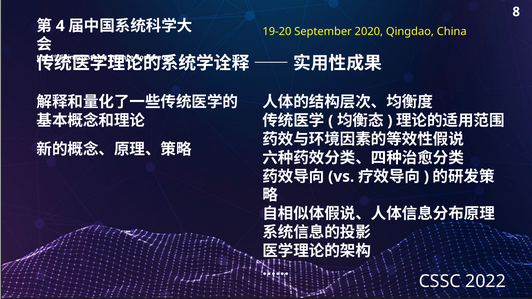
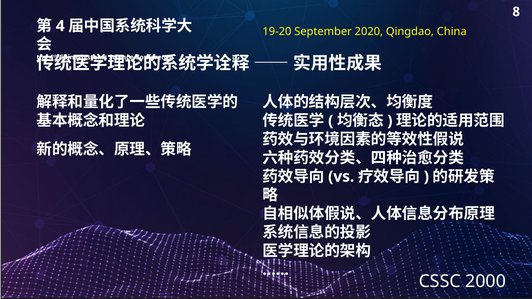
2022: 2022 -> 2000 (486, 282)
